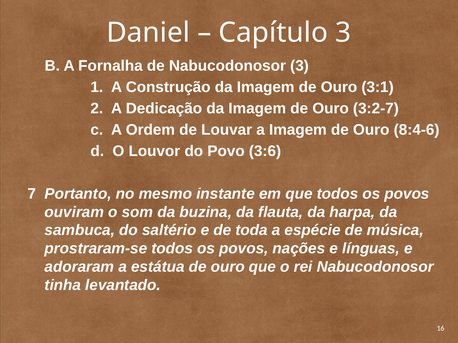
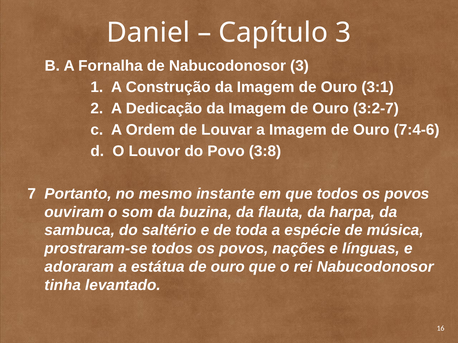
8:4-6: 8:4-6 -> 7:4-6 (417, 130)
3:6: 3:6 -> 3:8 (265, 151)
